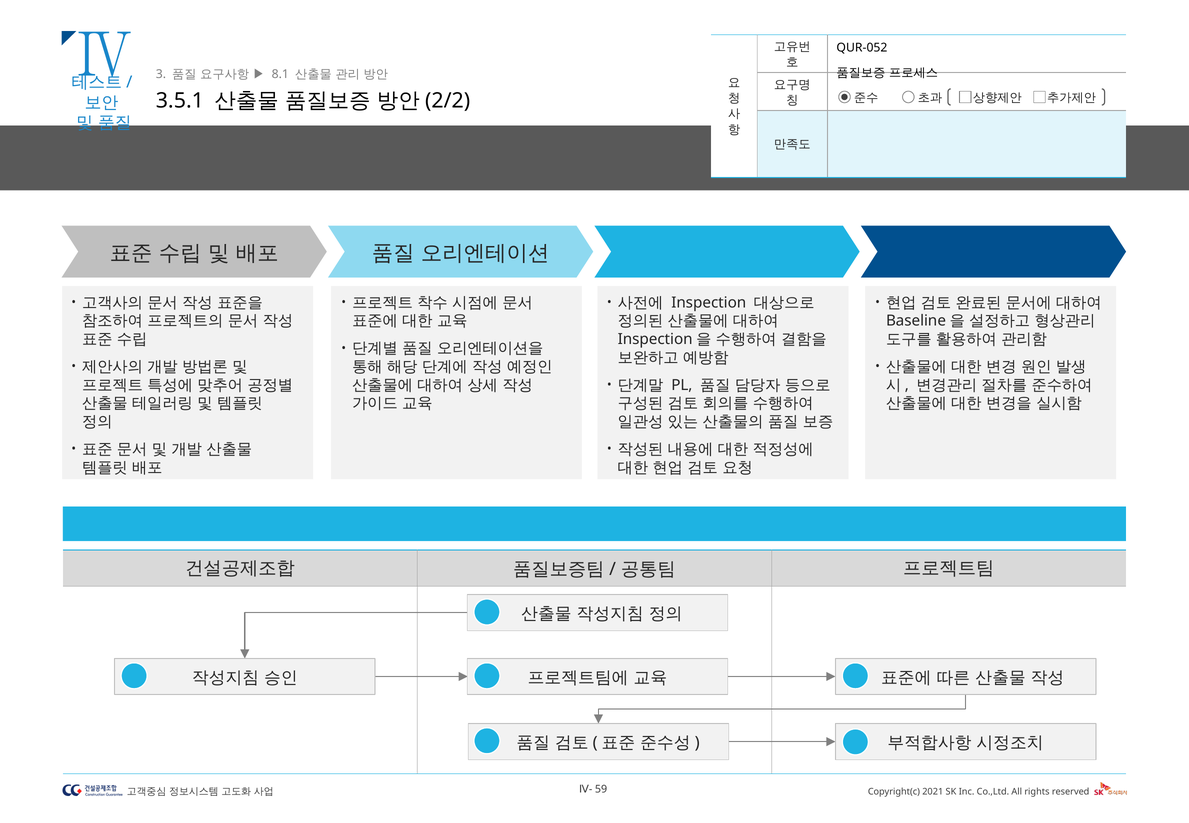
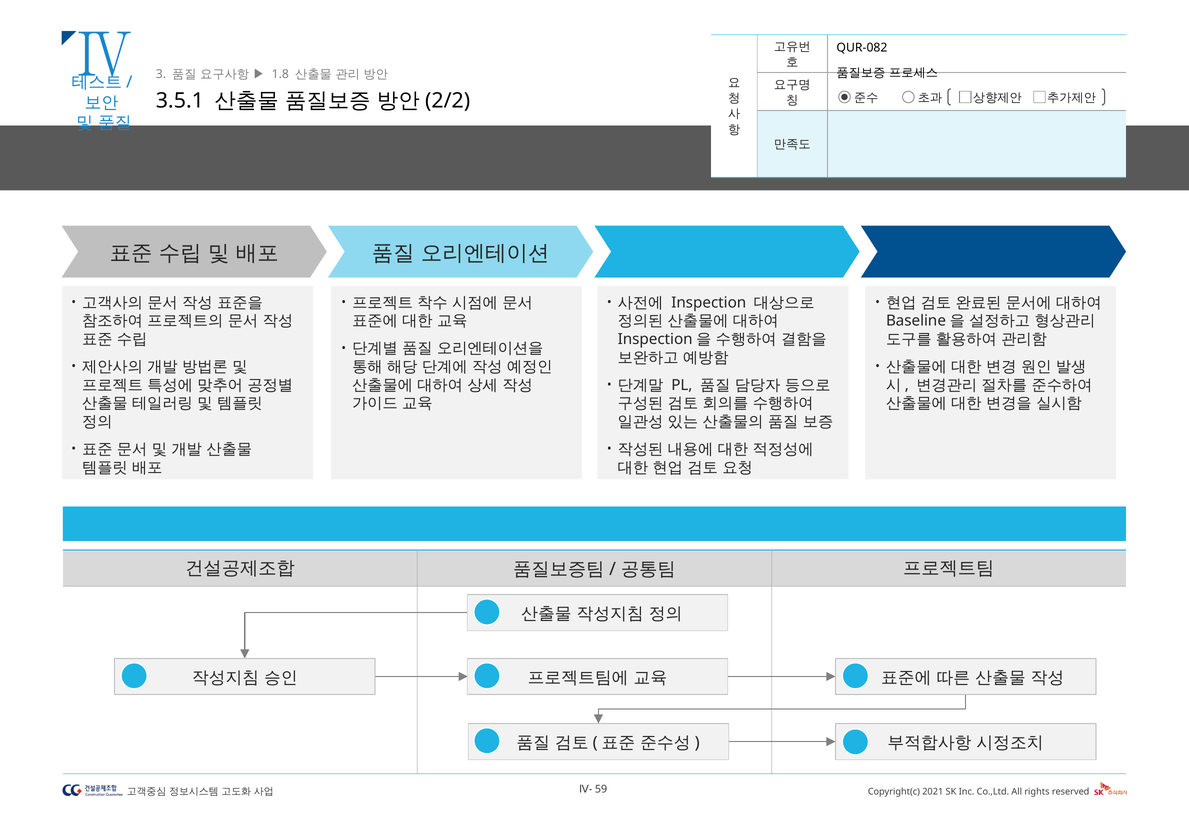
QUR-052: QUR-052 -> QUR-082 (862, 48)
8.1: 8.1 -> 1.8 (280, 74)
